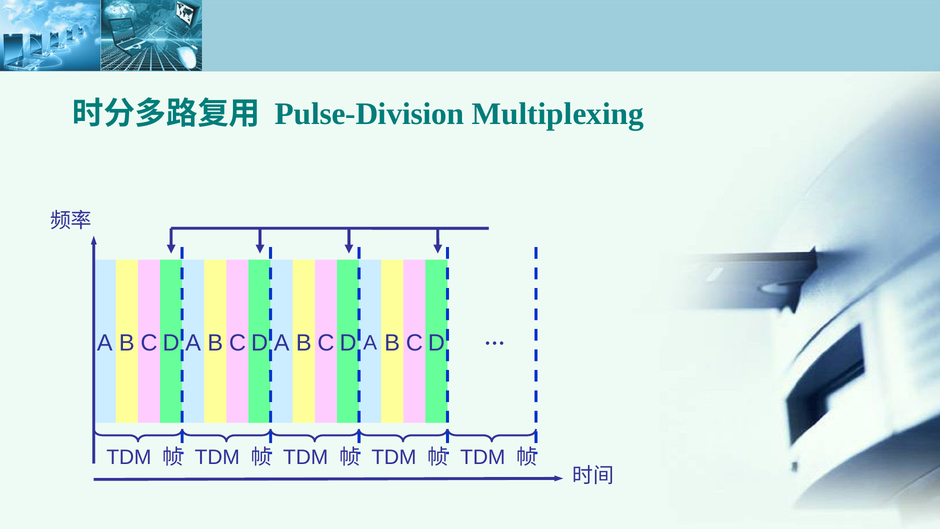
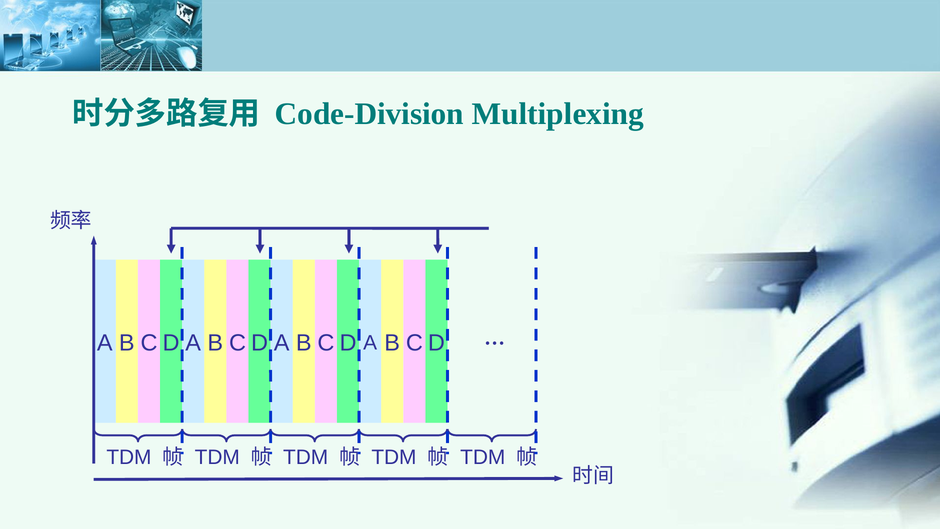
Pulse-Division: Pulse-Division -> Code-Division (369, 114)
